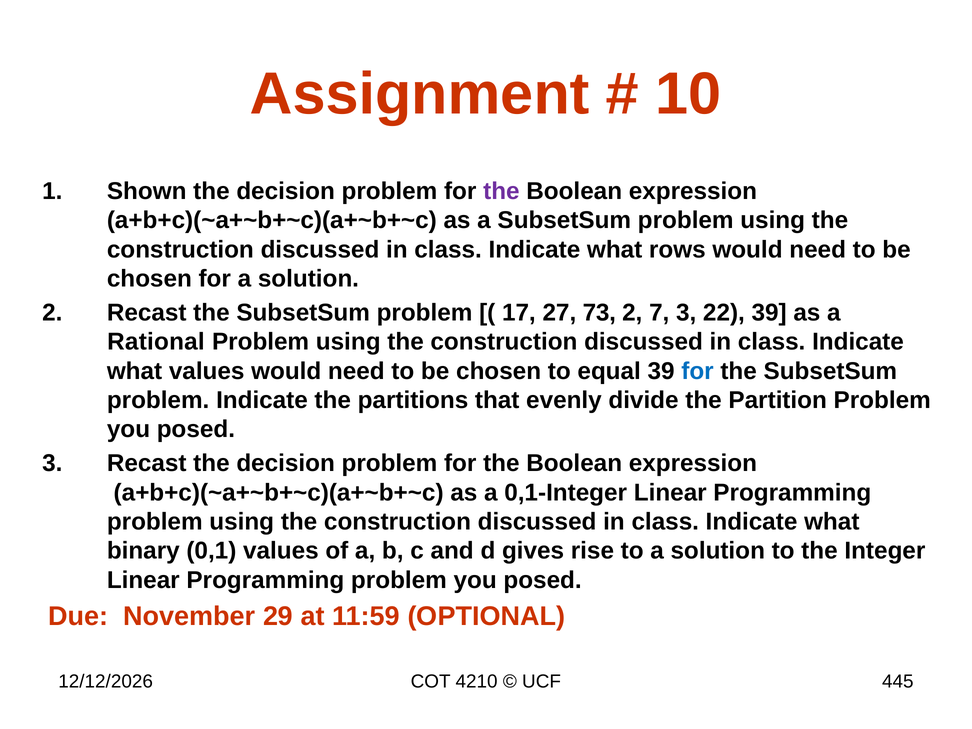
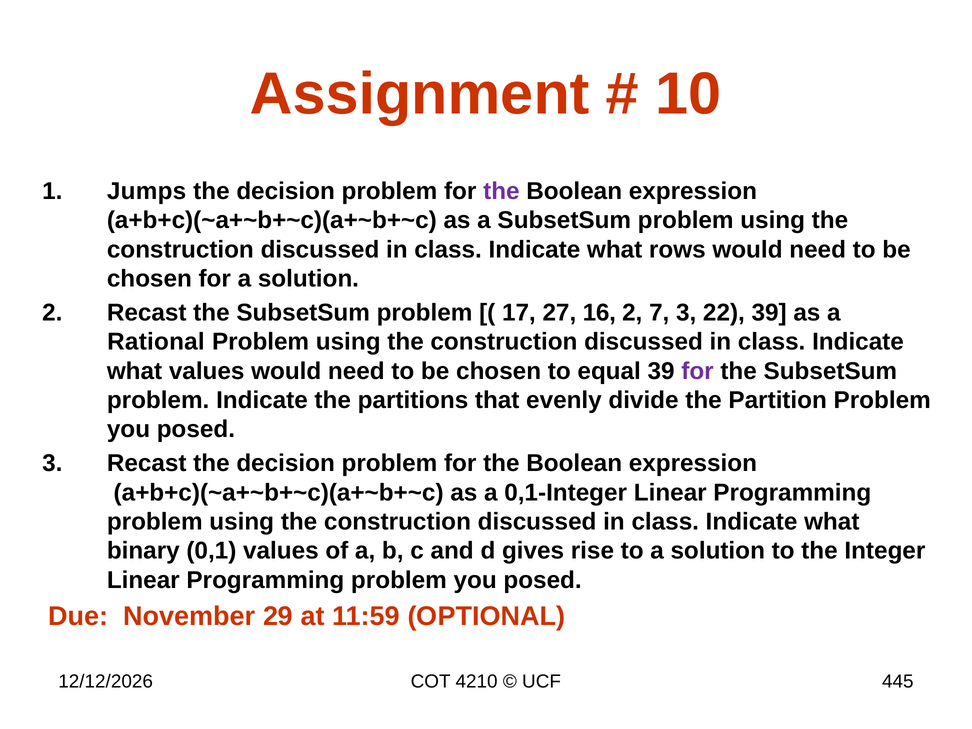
Shown: Shown -> Jumps (147, 191)
73: 73 -> 16 (599, 313)
for colour: blue -> purple (697, 371)
